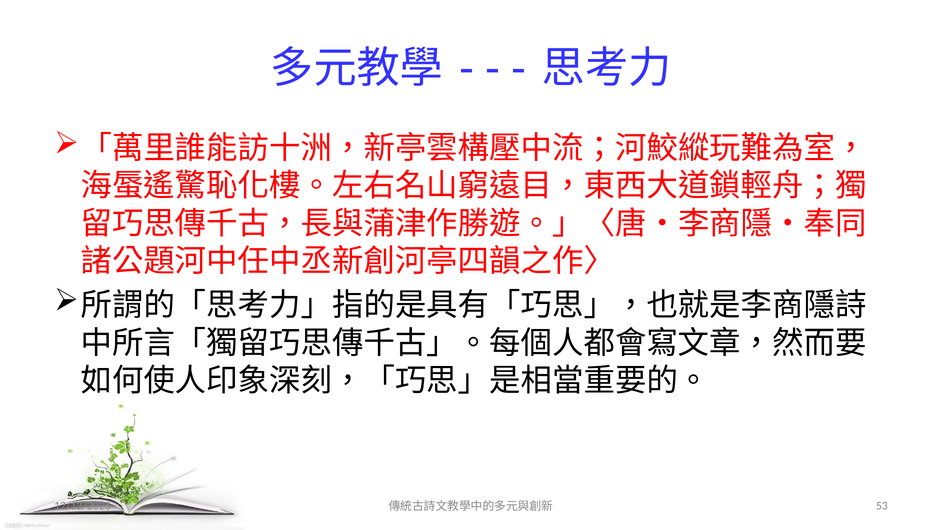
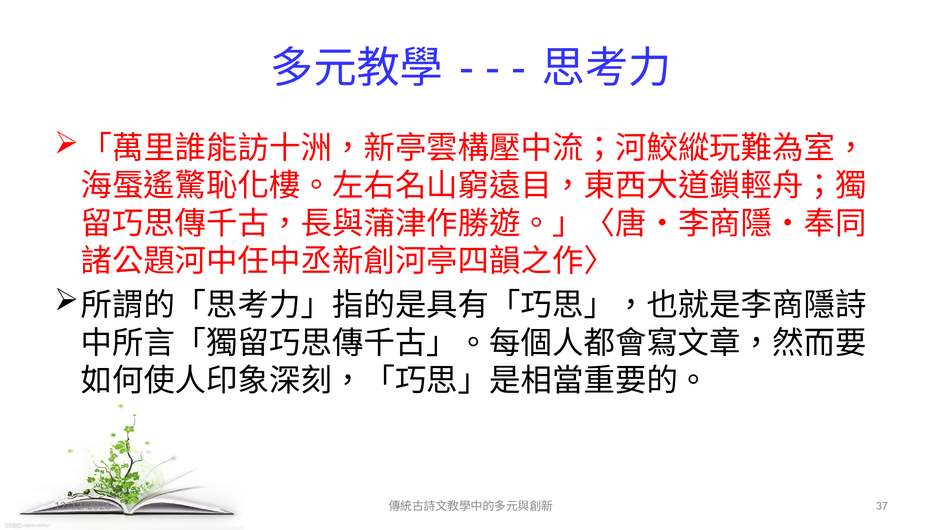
53: 53 -> 37 (882, 506)
